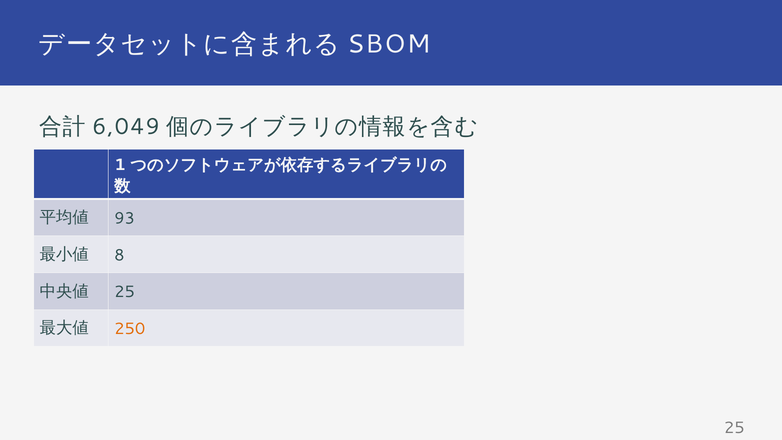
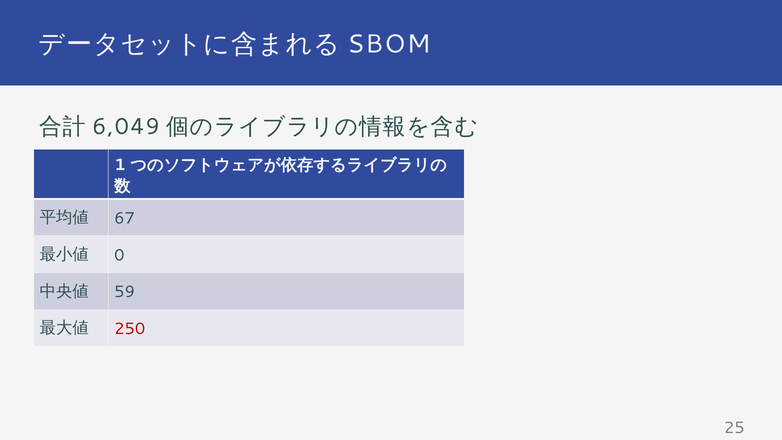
93: 93 -> 67 (125, 218)
8: 8 -> 0 (119, 255)
25: 25 -> 59 (125, 292)
250 colour: orange -> red (130, 329)
